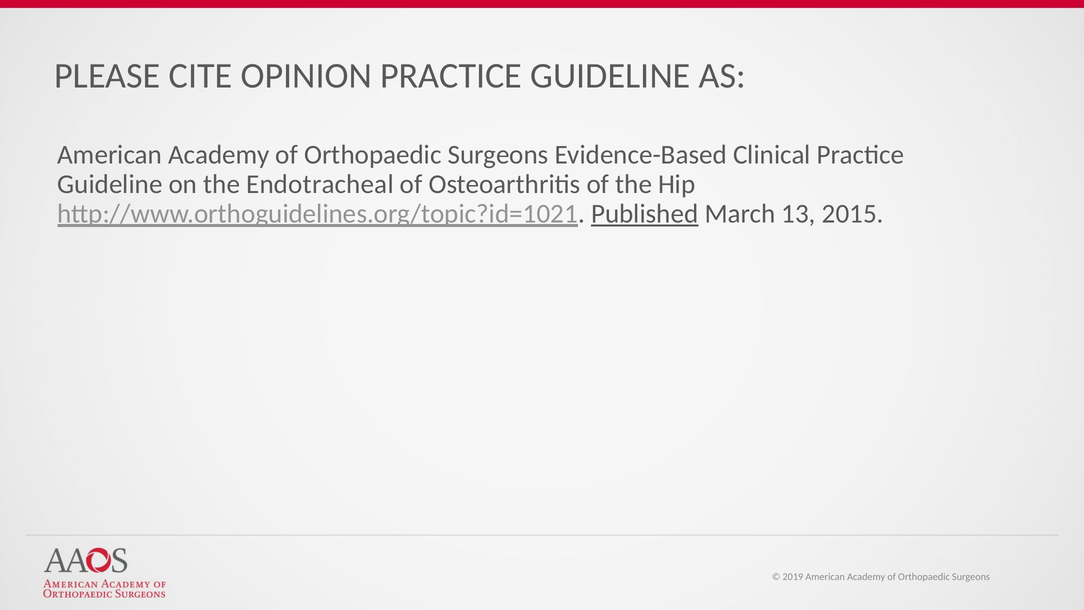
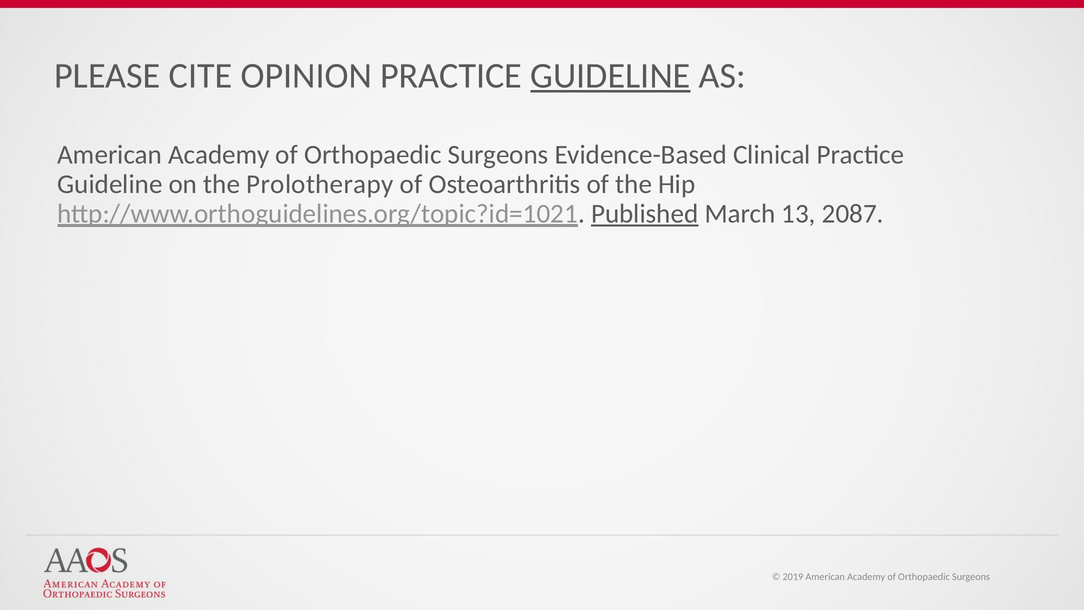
GUIDELINE underline: none -> present (610, 76)
Endotracheal: Endotracheal -> Prolotherapy (320, 184)
2015: 2015 -> 2087 (853, 214)
